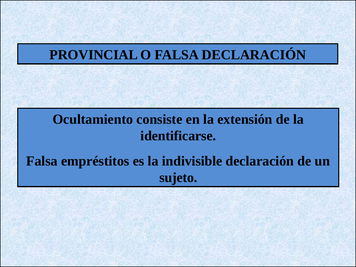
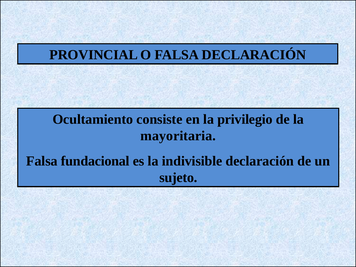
extensión: extensión -> privilegio (245, 119)
identificarse: identificarse -> mayoritaria (178, 136)
empréstitos: empréstitos -> fundacional (95, 161)
